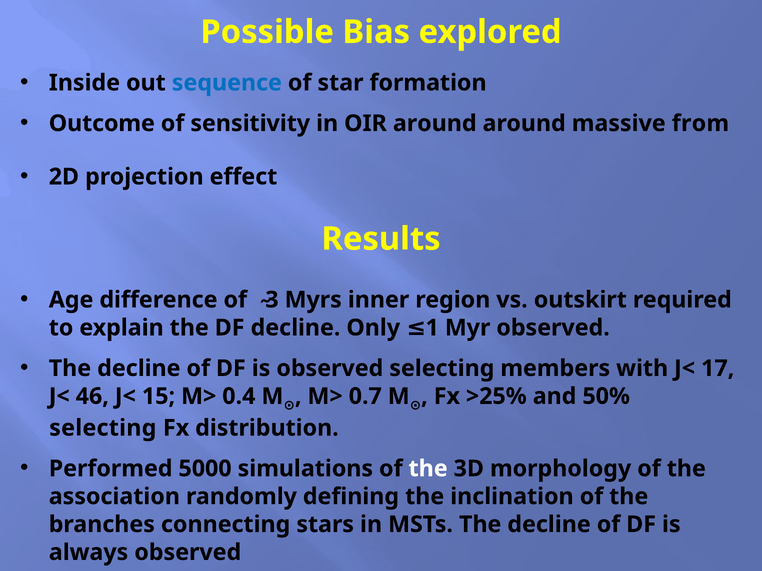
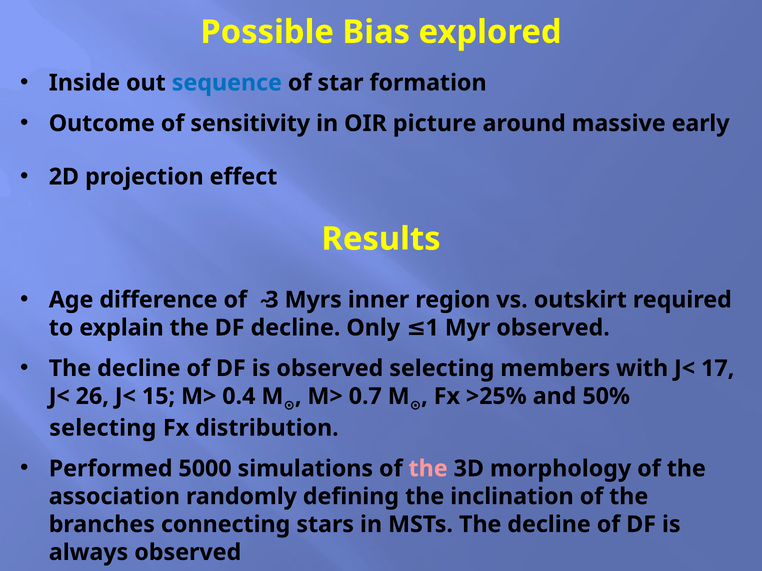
OIR around: around -> picture (435, 124)
from: from -> early (701, 124)
46: 46 -> 26 (92, 397)
the colour: white -> pink (428, 469)
